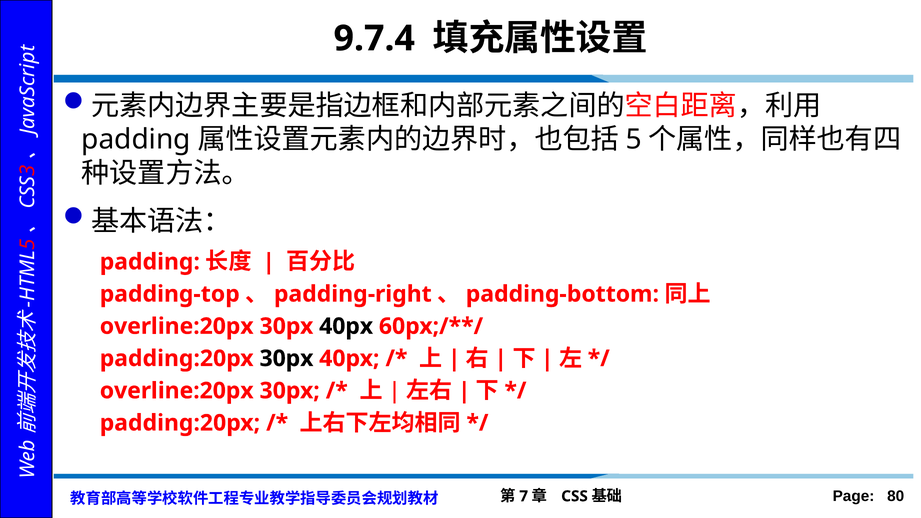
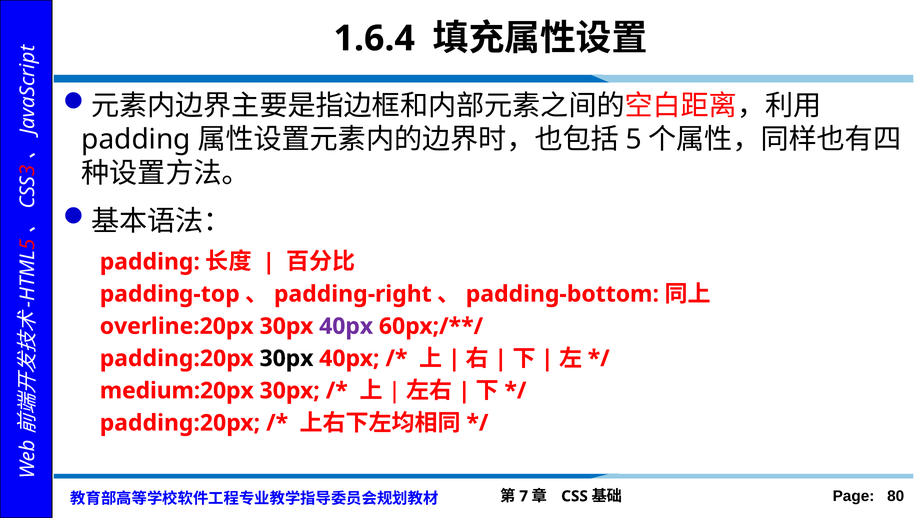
9.7.4: 9.7.4 -> 1.6.4 (374, 39)
40px colour: black -> purple (346, 326)
overline:20px: overline:20px -> medium:20px (177, 391)
